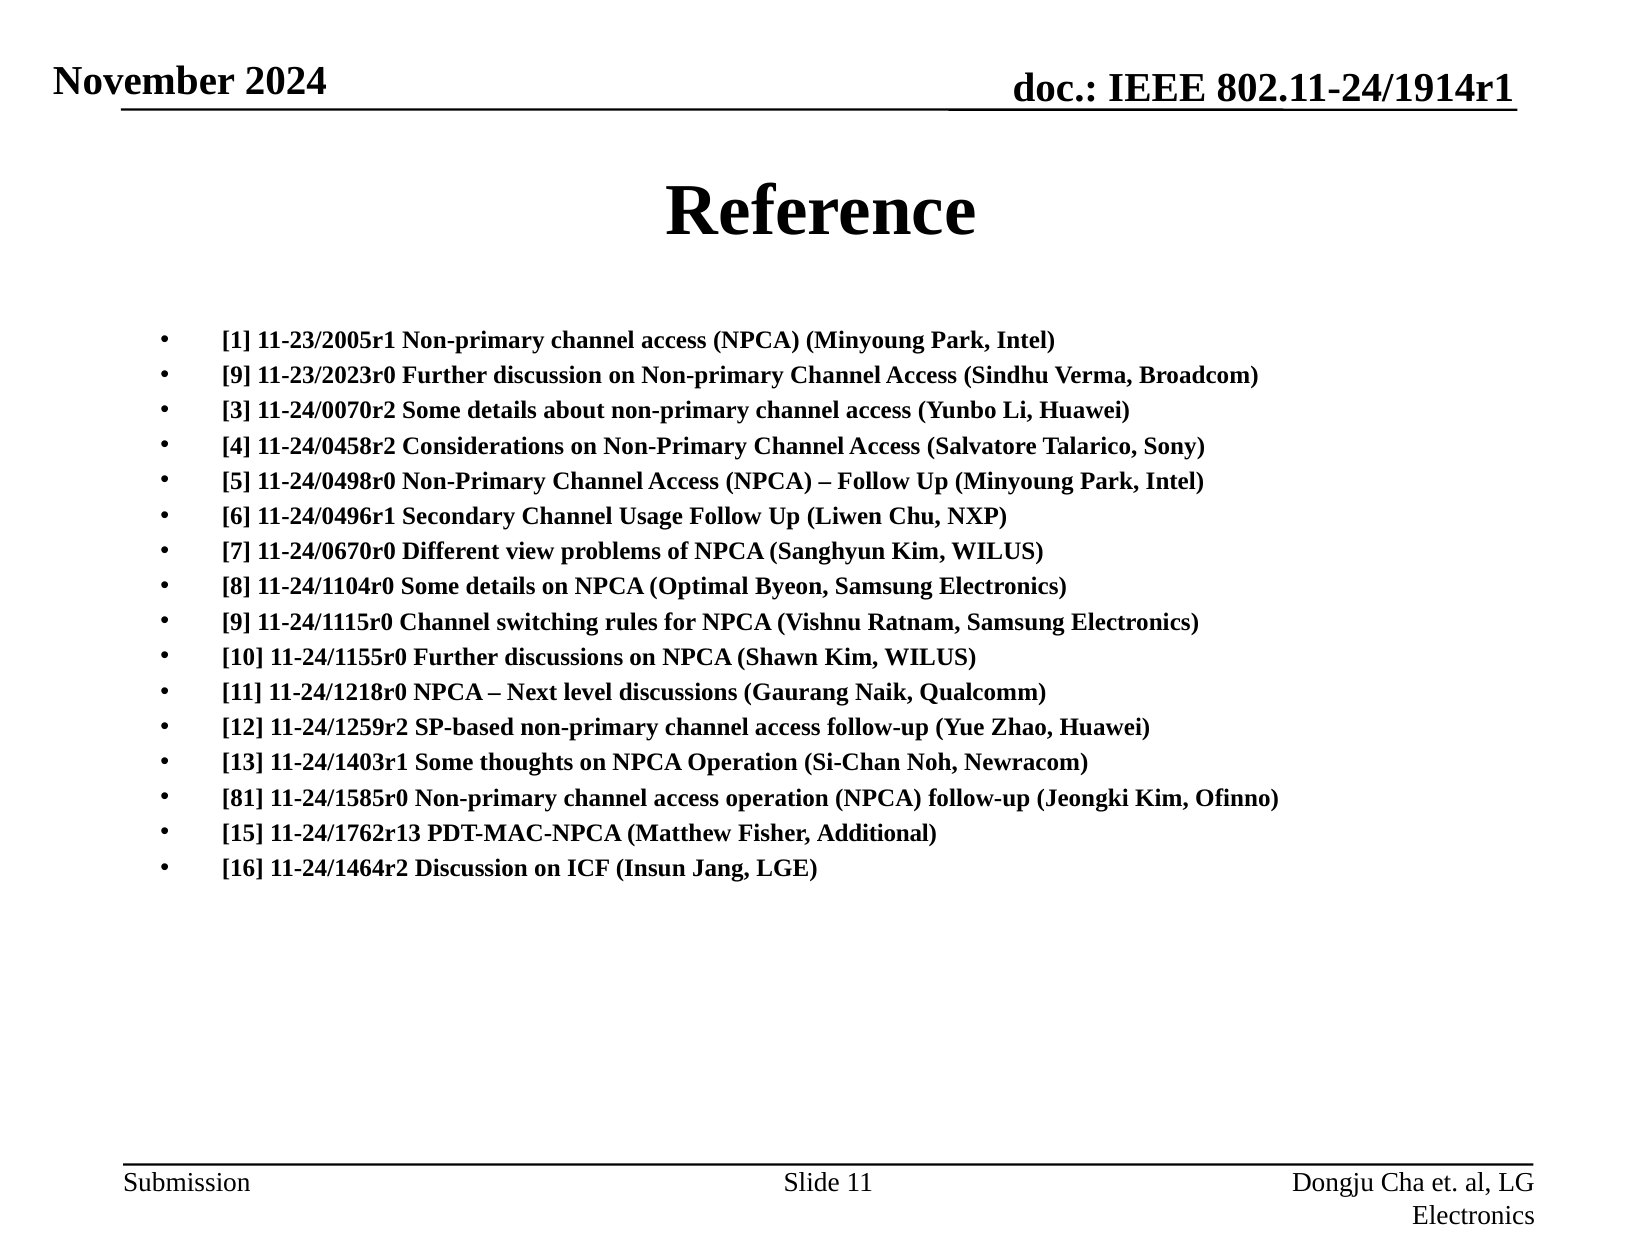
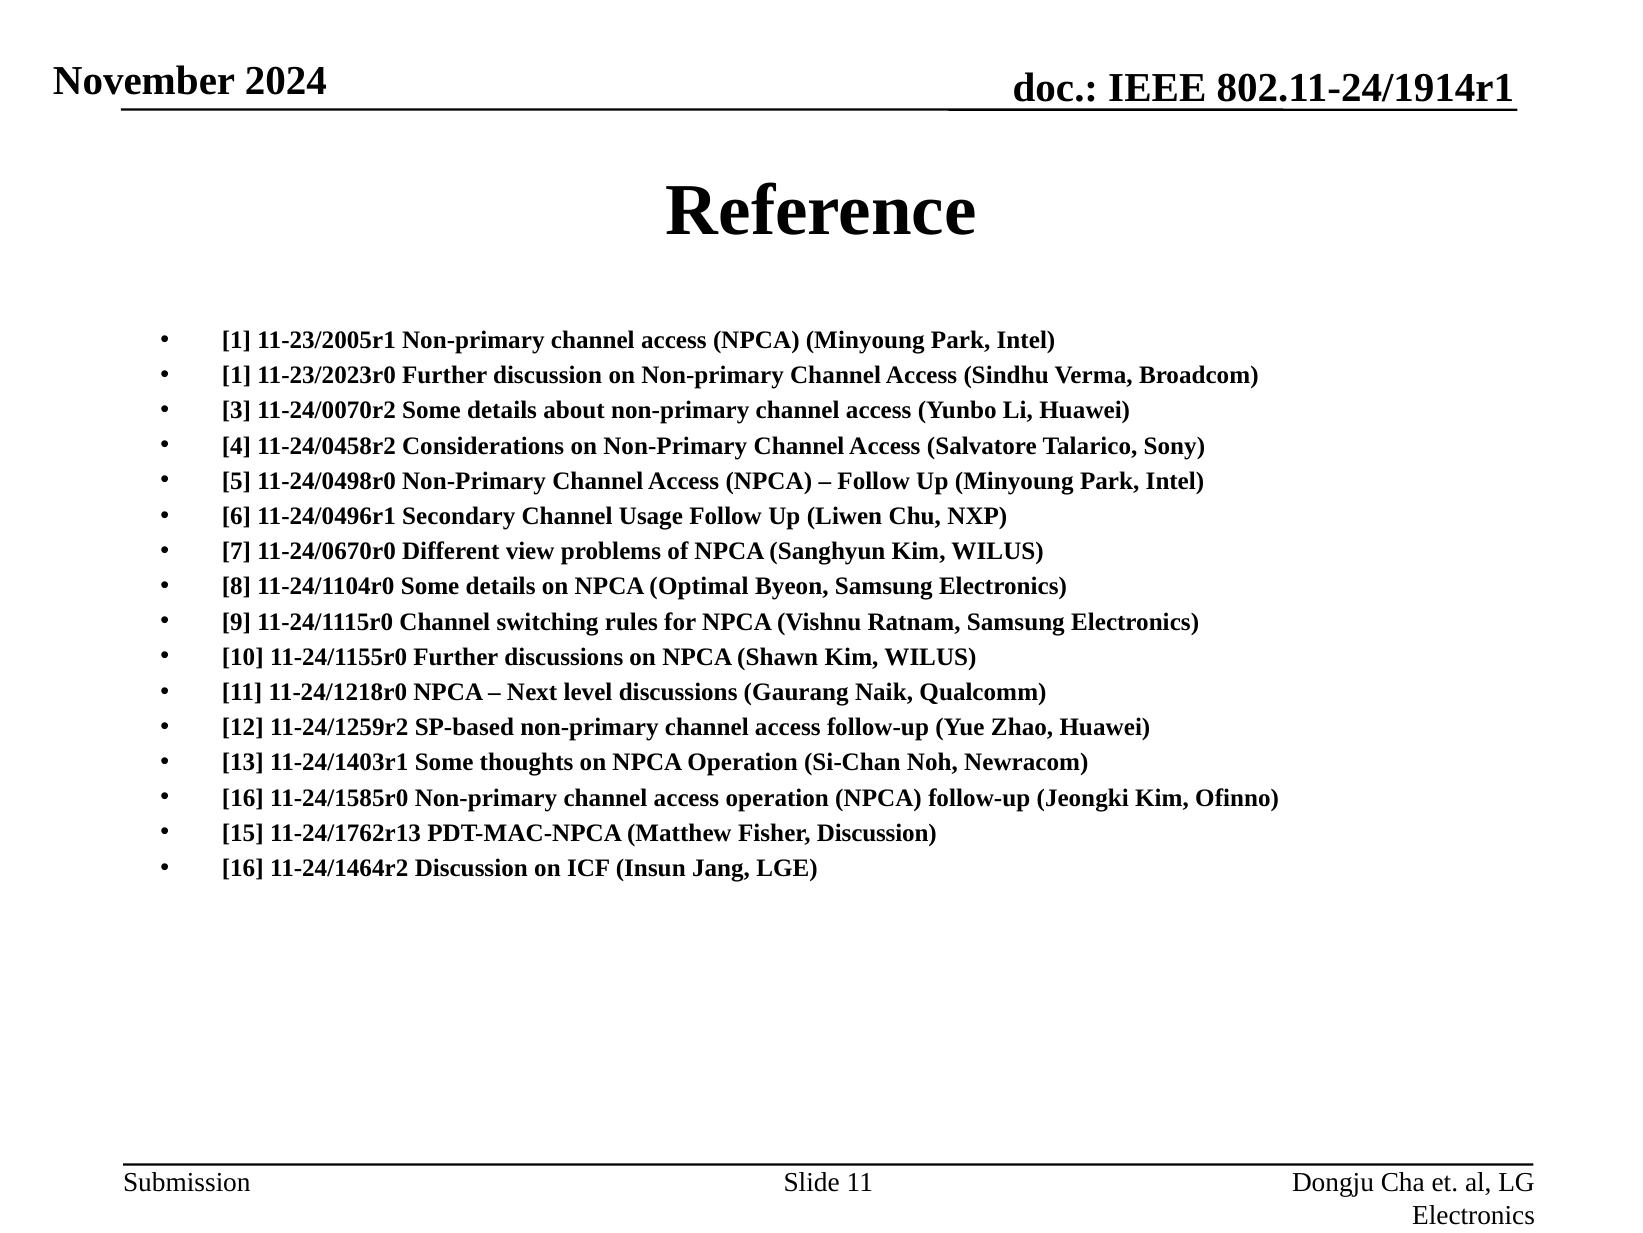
9: 9 -> 1 (237, 375)
81: 81 -> 16 (243, 797)
Fisher Additional: Additional -> Discussion (877, 833)
